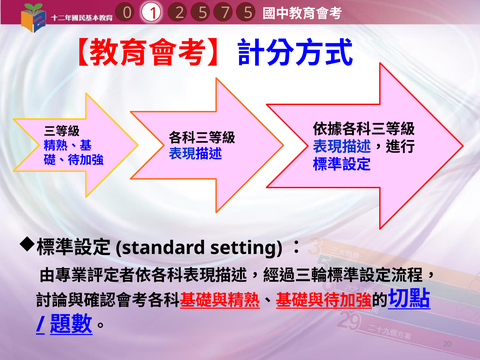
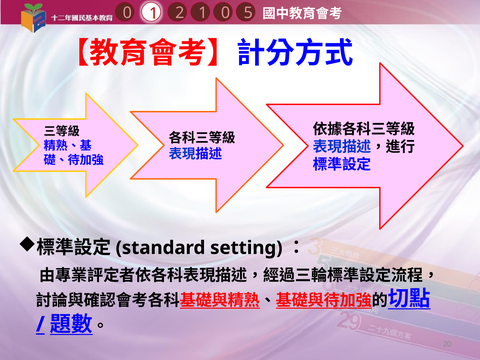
2 7: 7 -> 0 (226, 13)
1 5: 5 -> 1 (203, 13)
